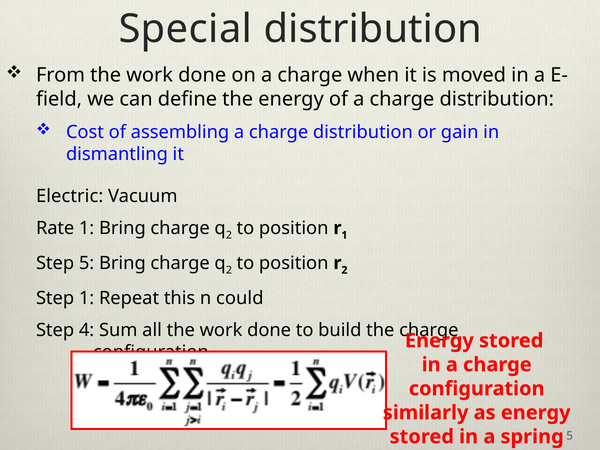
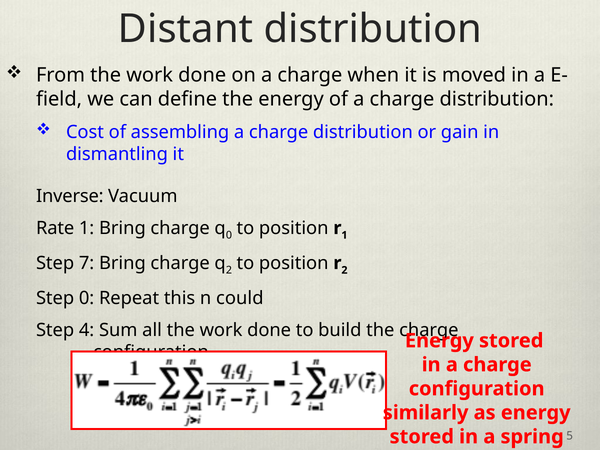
Special: Special -> Distant (186, 29)
Electric: Electric -> Inverse (70, 196)
2: 2 -> 0 (229, 235)
Step 5: 5 -> 7 (87, 263)
Step 1: 1 -> 0 (87, 298)
